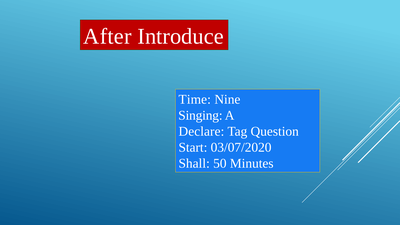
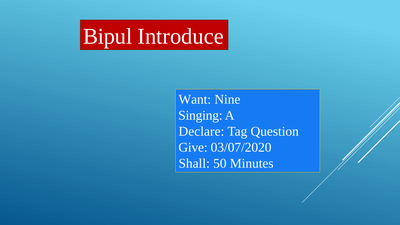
After: After -> Bipul (108, 36)
Time: Time -> Want (195, 100)
Start: Start -> Give (193, 148)
